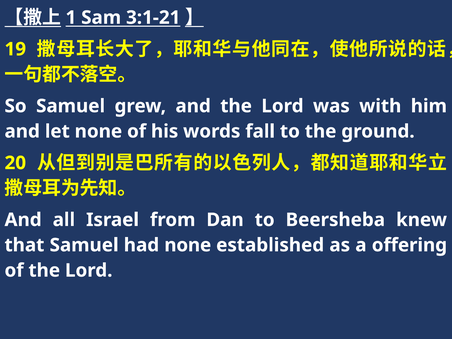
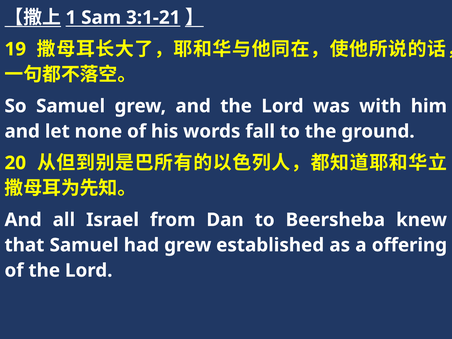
had none: none -> grew (188, 245)
